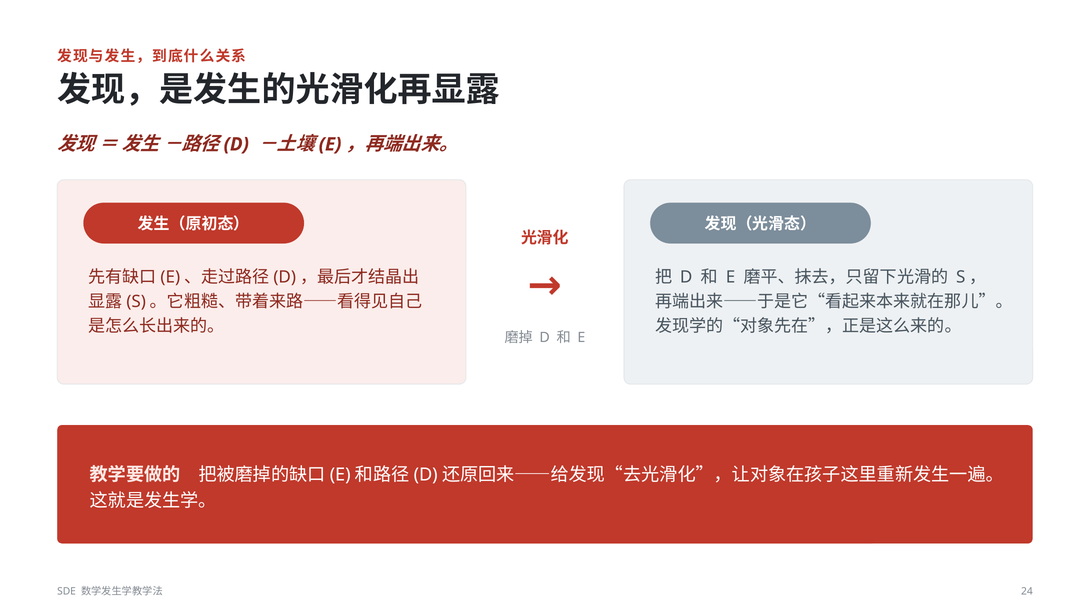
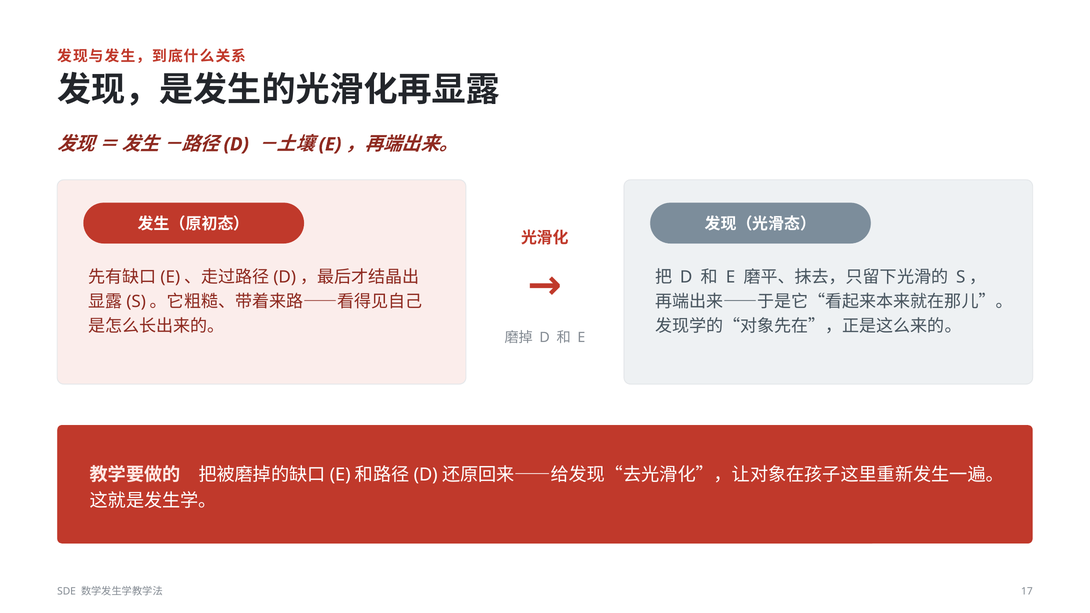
24: 24 -> 17 (1027, 592)
